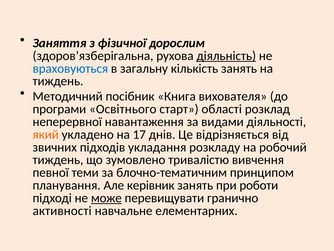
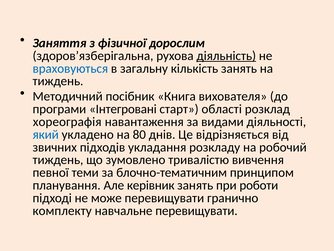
Освітнього: Освітнього -> Інтегровані (123, 109)
неперервної: неперервної -> хореографія (67, 122)
який colour: orange -> blue (46, 134)
17: 17 -> 80 (139, 134)
може underline: present -> none (106, 198)
активності: активності -> комплекту (62, 210)
навчальне елементарних: елементарних -> перевищувати (196, 210)
